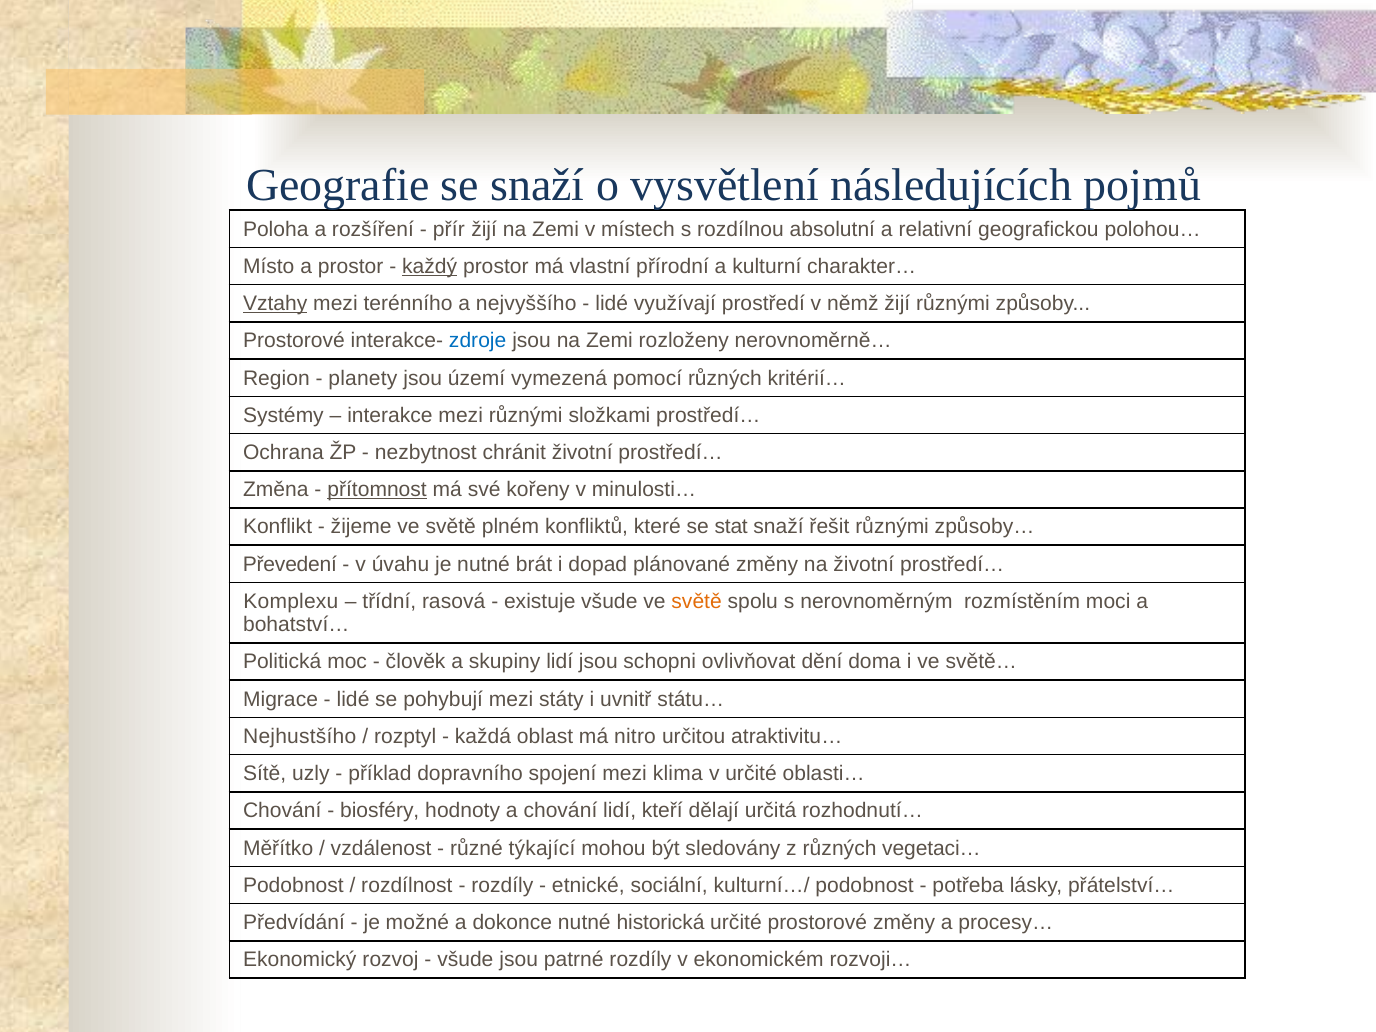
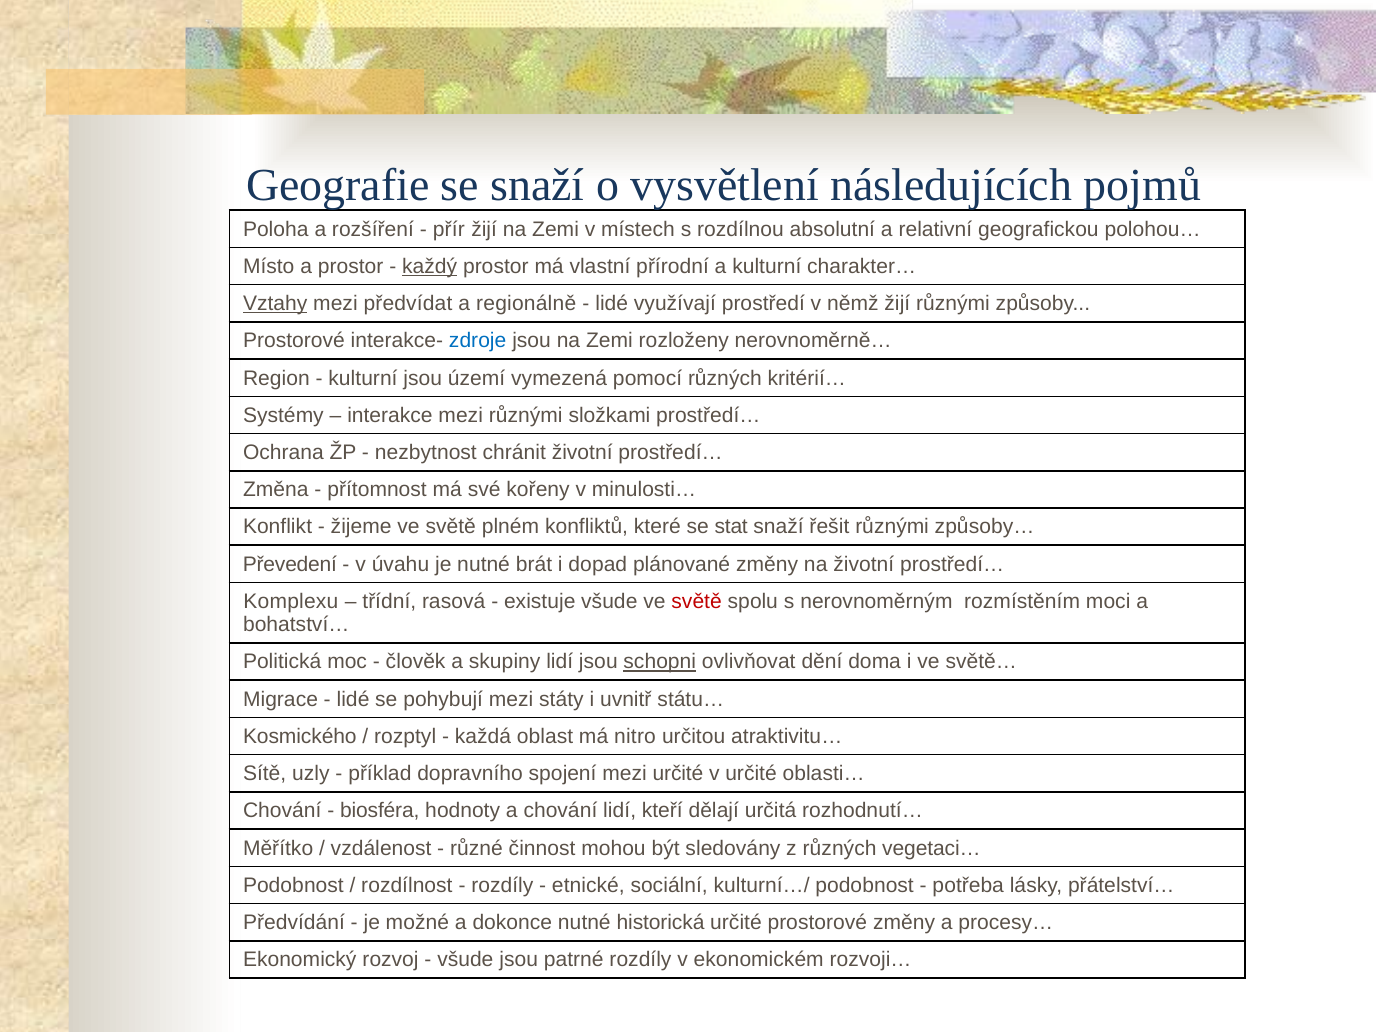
terénního: terénního -> předvídat (408, 304)
nejvyššího: nejvyššího -> regionálně (526, 304)
planety: planety -> kulturní (363, 378)
přítomnost underline: present -> none (377, 490)
světě colour: orange -> red (697, 601)
schopni underline: none -> present (660, 662)
Nejhustšího: Nejhustšího -> Kosmického (300, 736)
mezi klima: klima -> určité (678, 774)
biosféry: biosféry -> biosféra (380, 811)
týkající: týkající -> činnost (542, 848)
